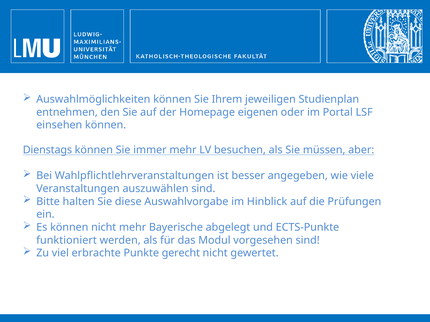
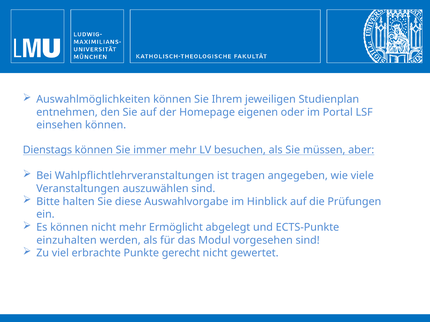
besser: besser -> tragen (248, 176)
Bayerische: Bayerische -> Ermöglicht (176, 228)
funktioniert: funktioniert -> einzuhalten (67, 241)
